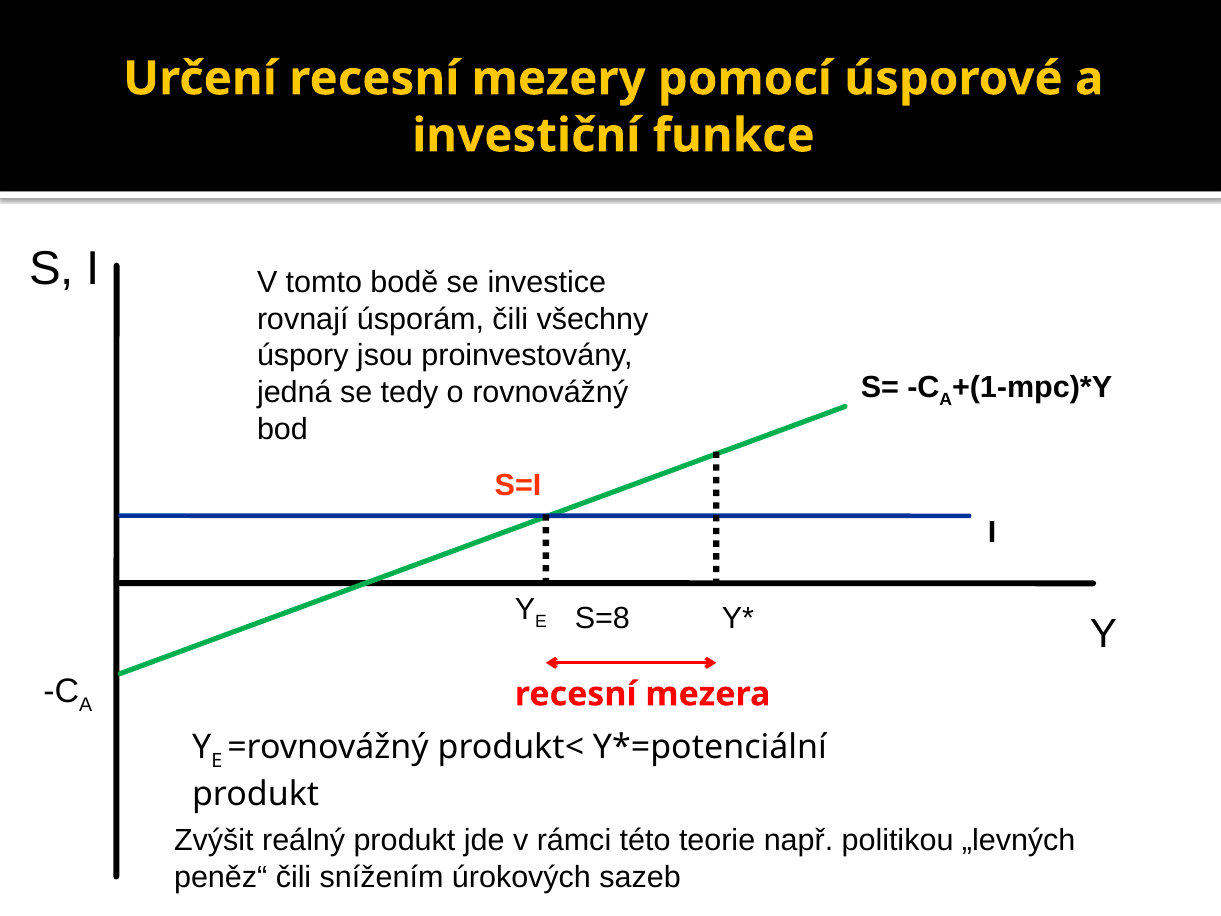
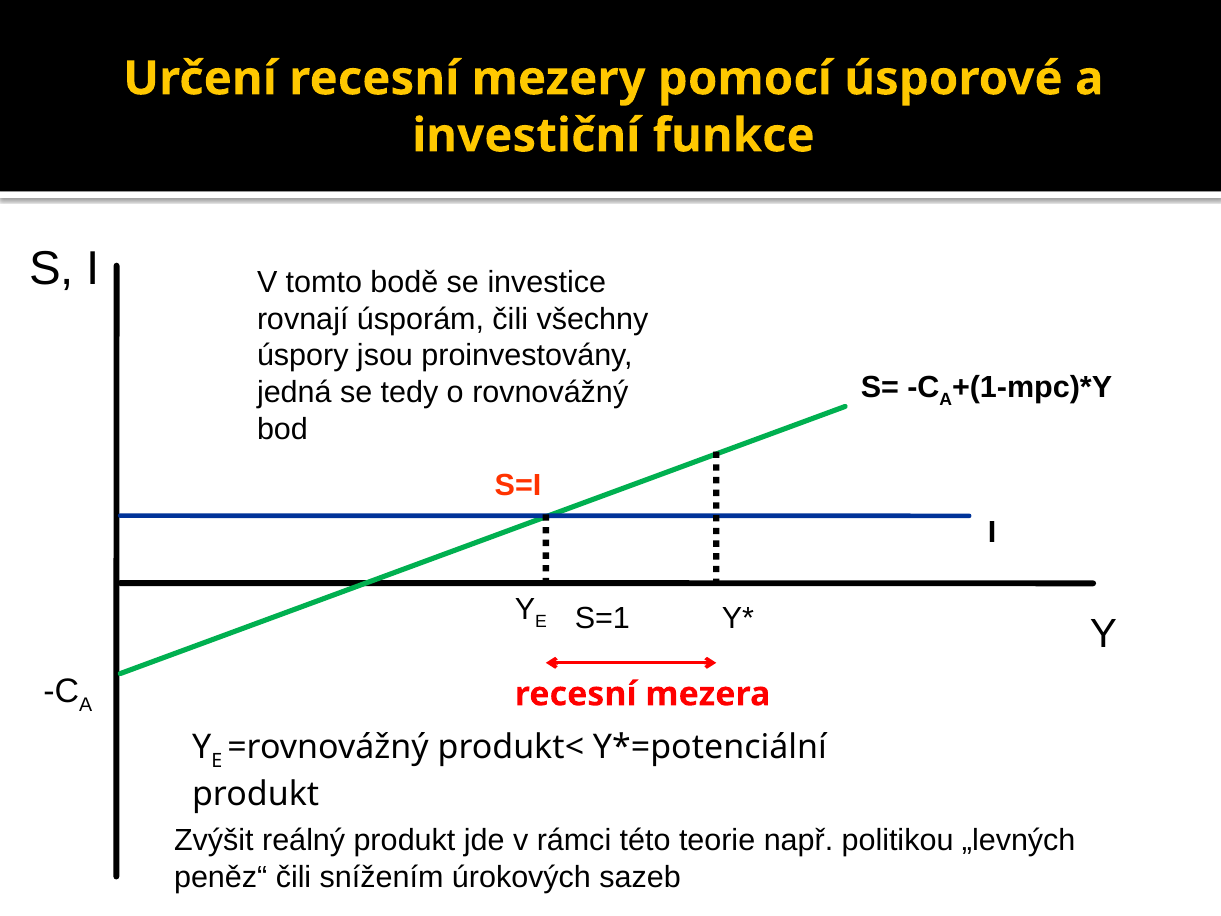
S=8: S=8 -> S=1 (602, 618)
